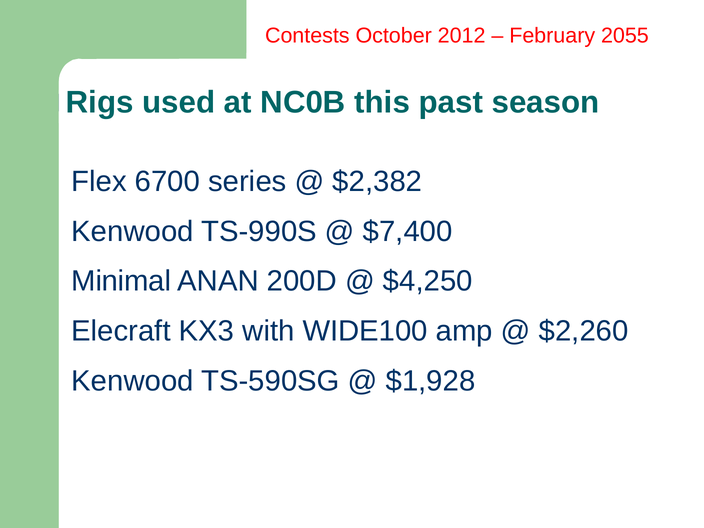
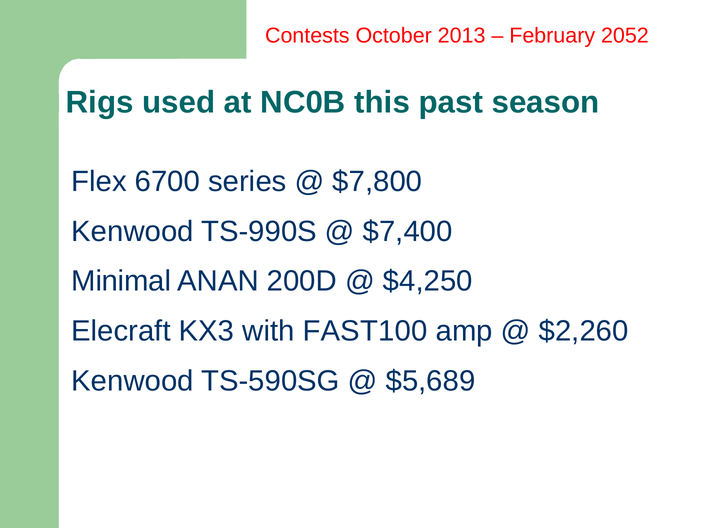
2012: 2012 -> 2013 (462, 35)
2055: 2055 -> 2052 (625, 35)
$2,382: $2,382 -> $7,800 (377, 181)
WIDE100: WIDE100 -> FAST100 (365, 331)
$1,928: $1,928 -> $5,689 (431, 381)
